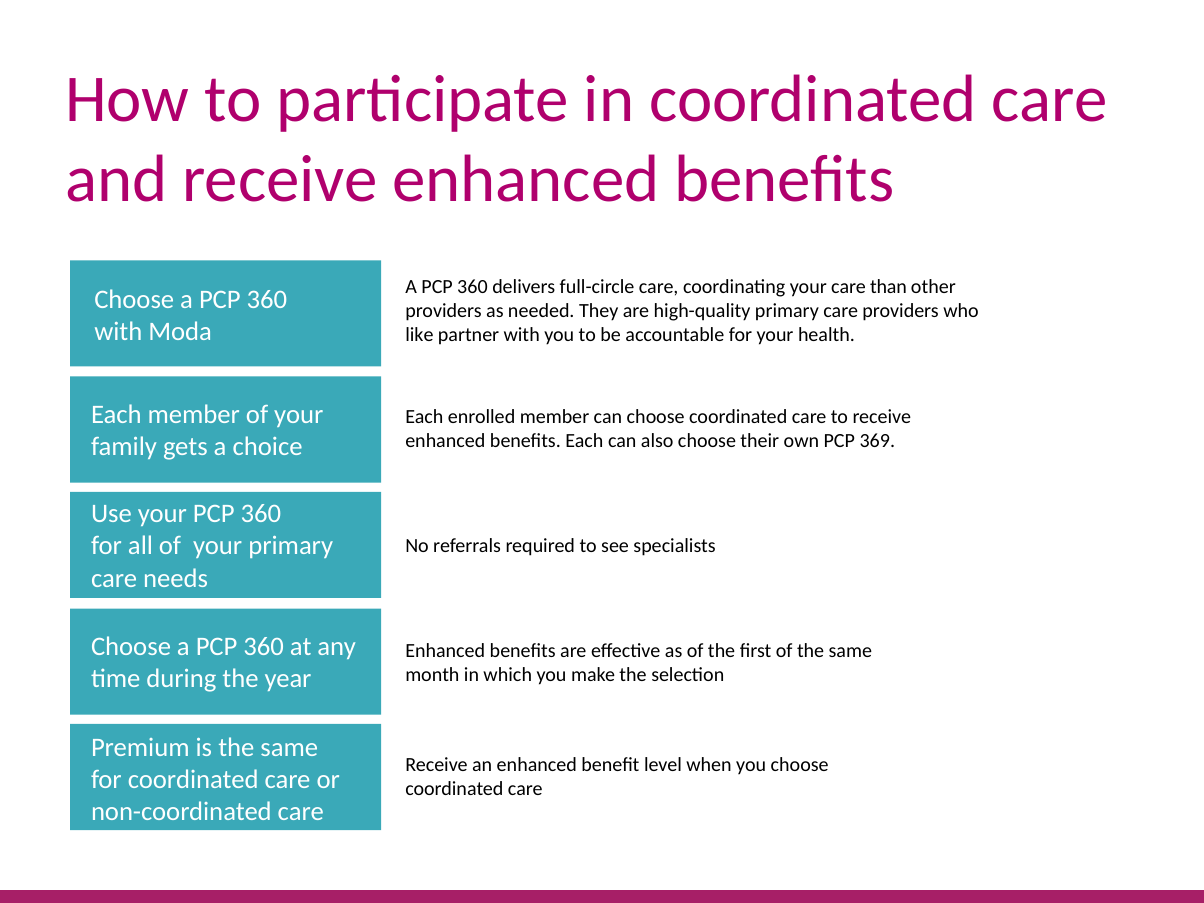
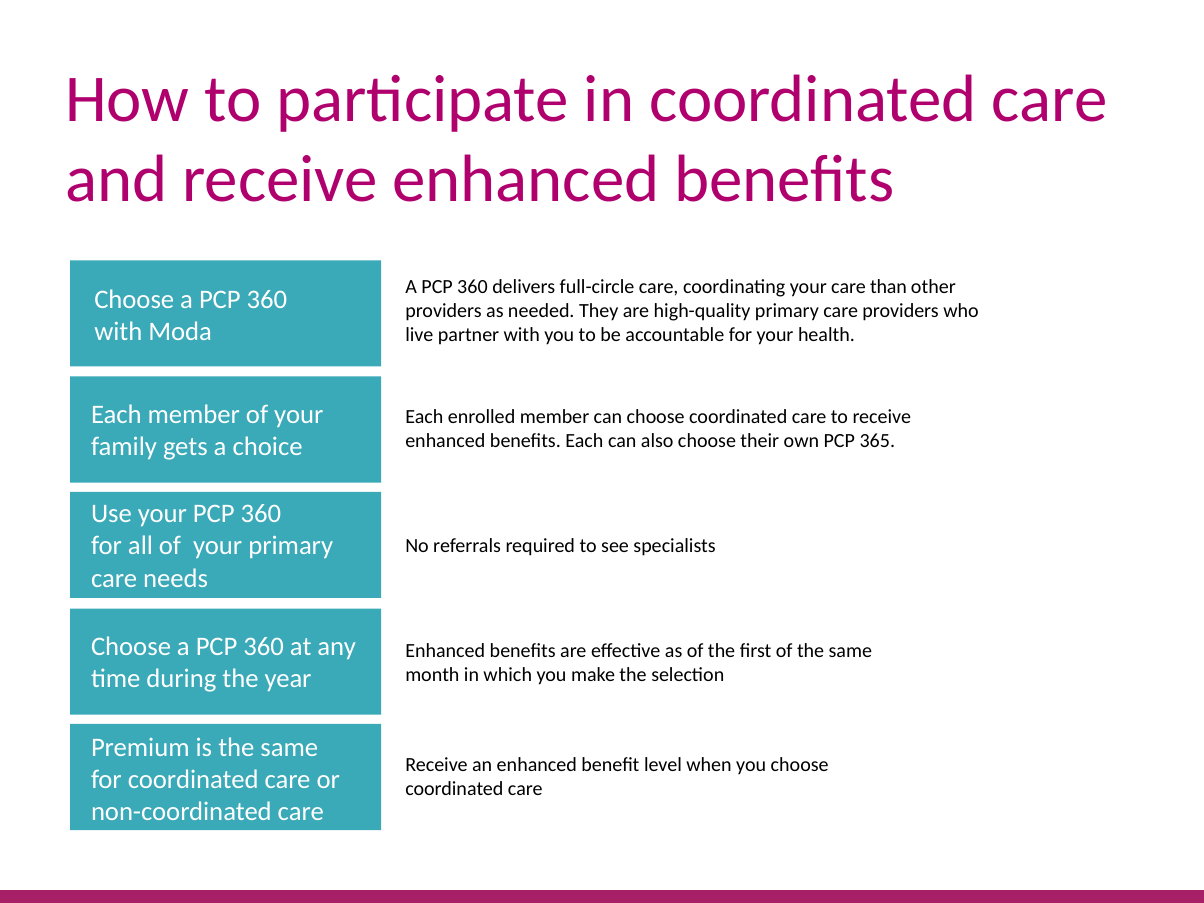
like: like -> live (419, 335)
369: 369 -> 365 (877, 441)
